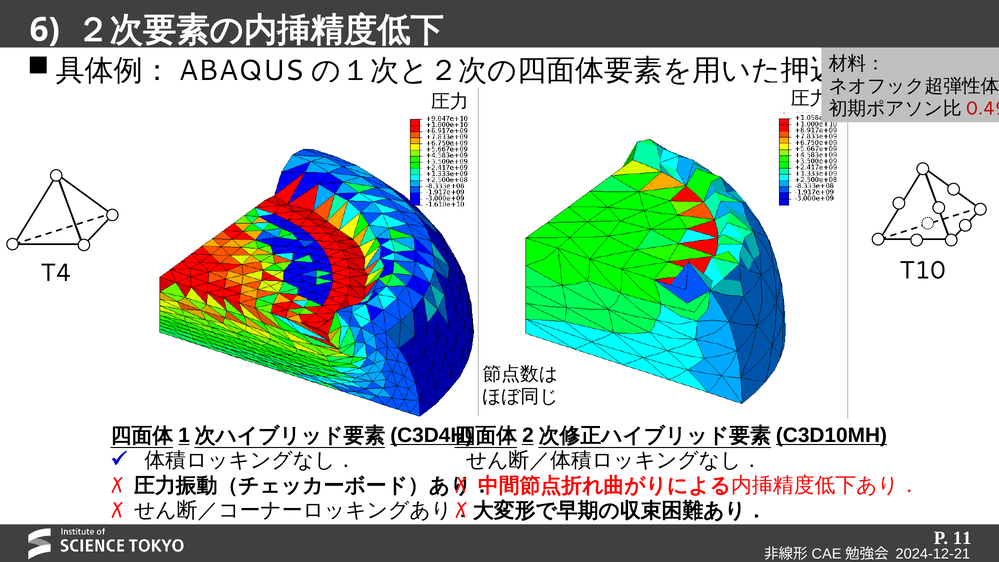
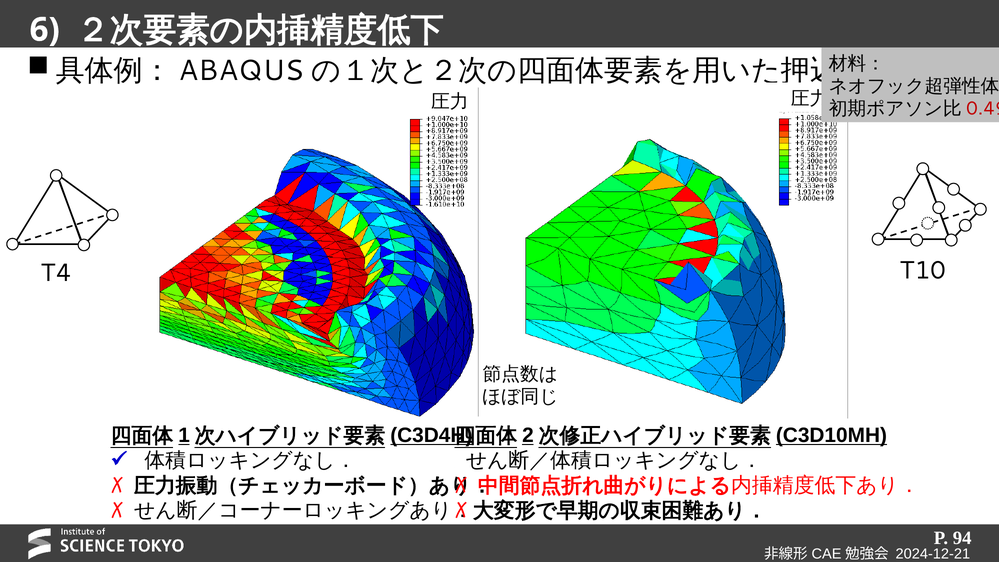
11: 11 -> 94 (962, 538)
